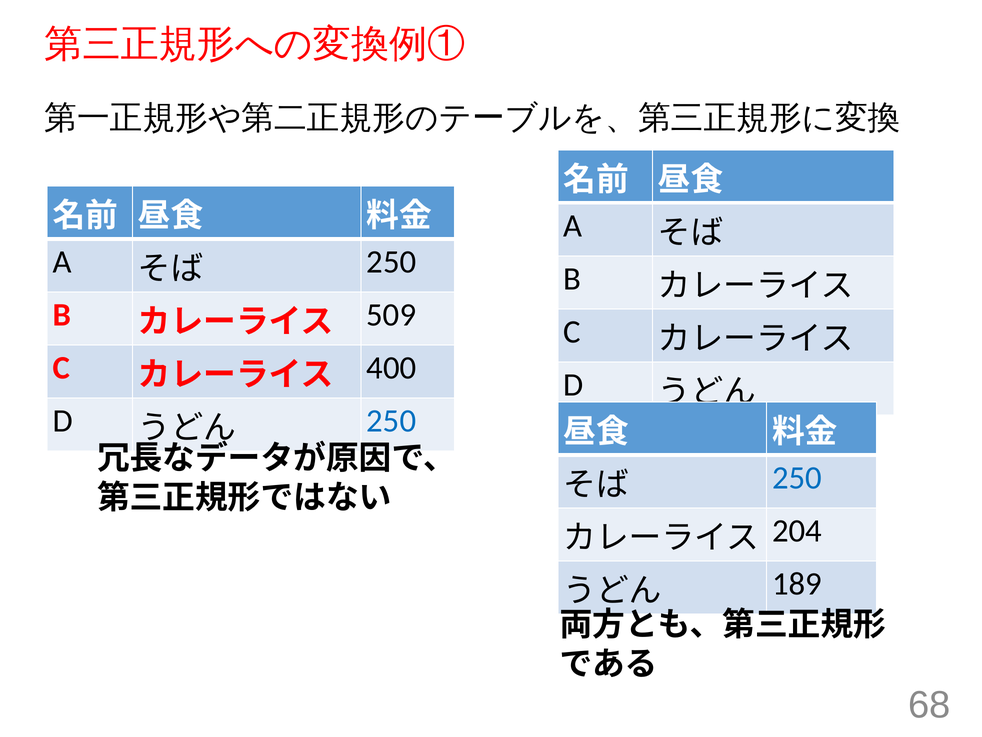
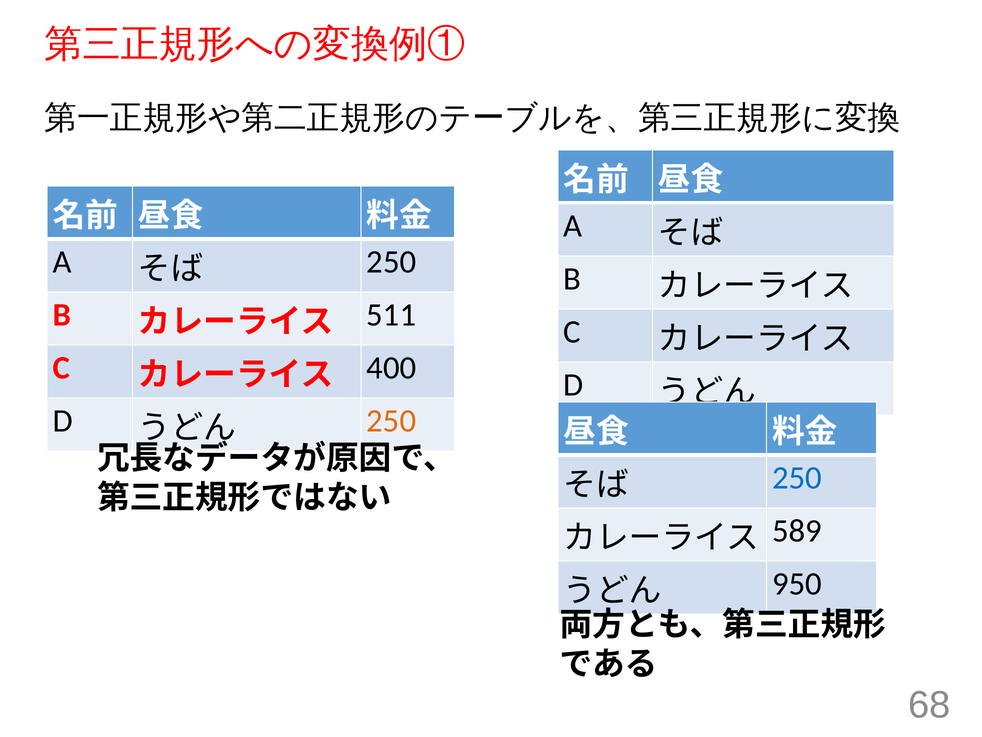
509: 509 -> 511 (391, 315)
250 colour: blue -> orange (391, 421)
204: 204 -> 589 (797, 531)
189: 189 -> 950 (797, 584)
